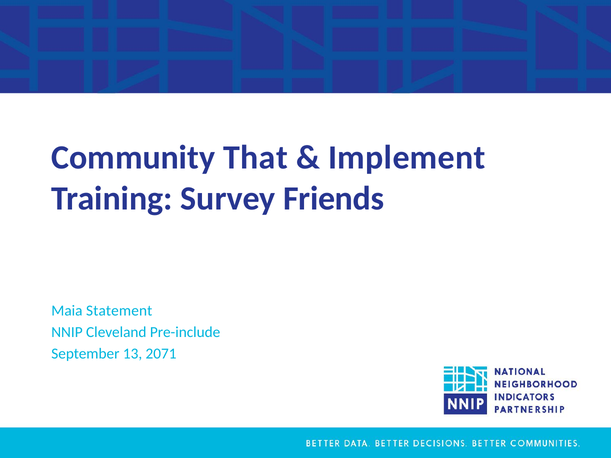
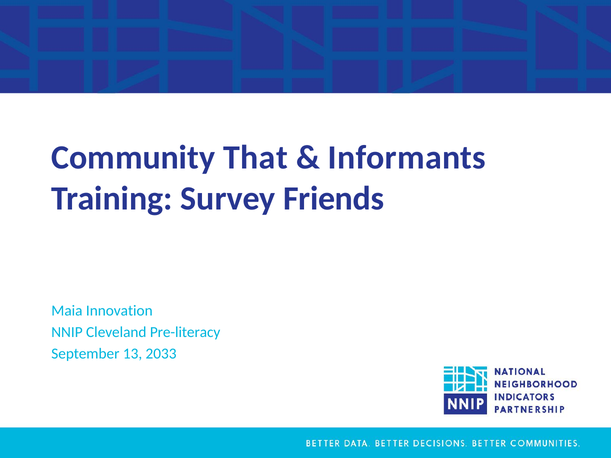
Implement: Implement -> Informants (407, 158)
Statement: Statement -> Innovation (119, 311)
Pre-include: Pre-include -> Pre-literacy (185, 332)
2071: 2071 -> 2033 (161, 354)
